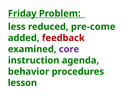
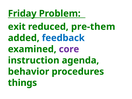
less: less -> exit (17, 27)
pre-come: pre-come -> pre-them (93, 27)
feedback colour: red -> blue (63, 38)
lesson: lesson -> things (22, 83)
